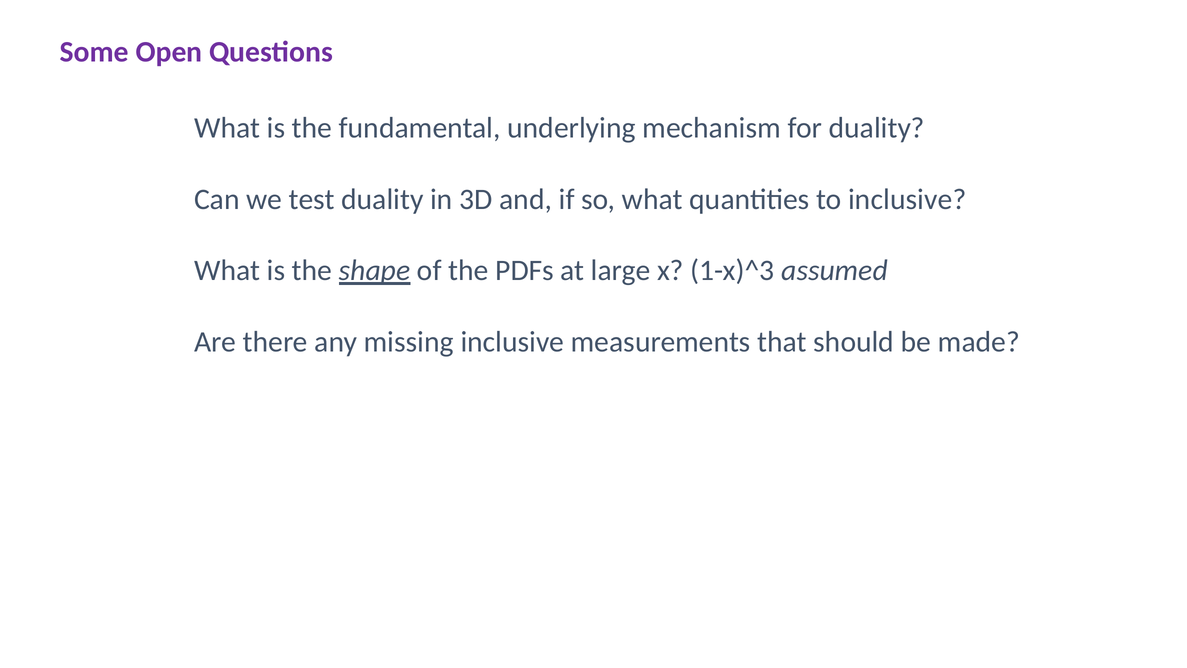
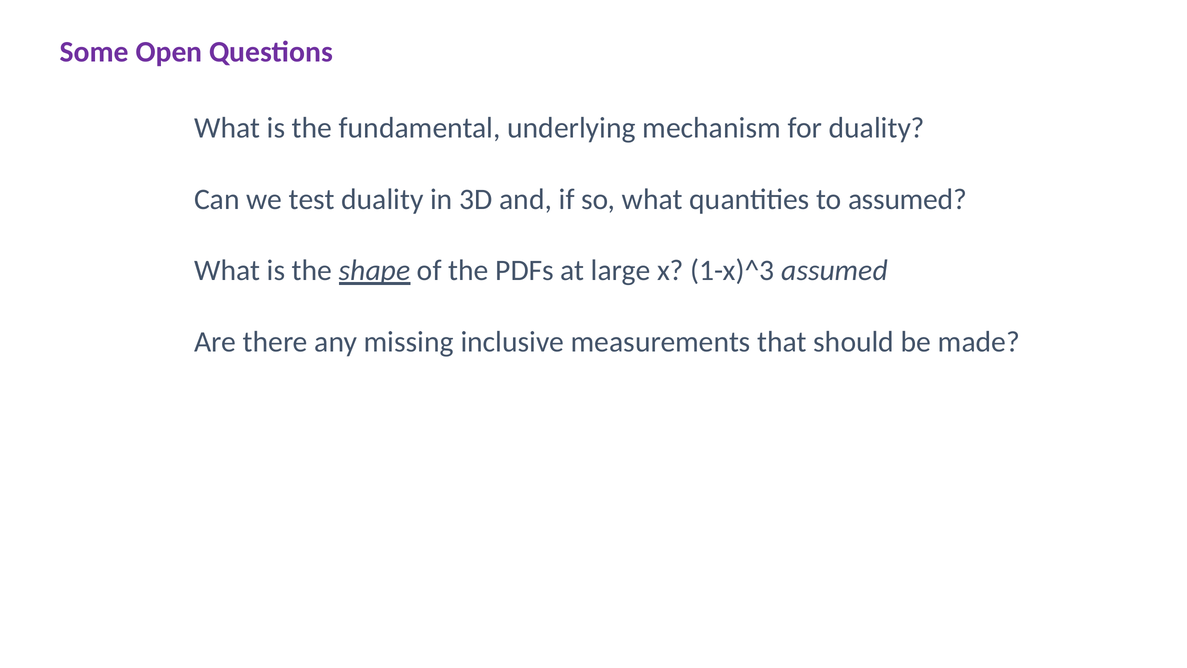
to inclusive: inclusive -> assumed (907, 199)
